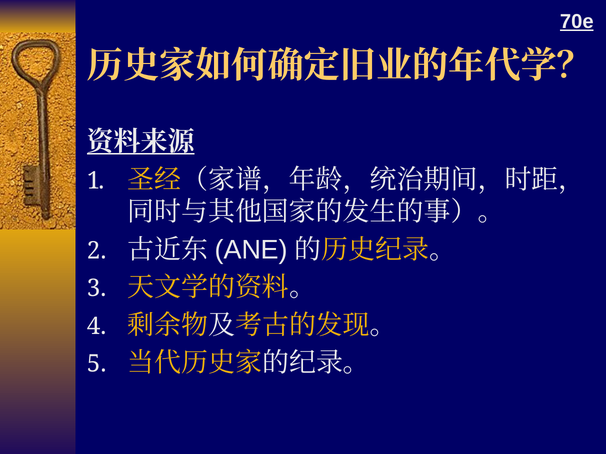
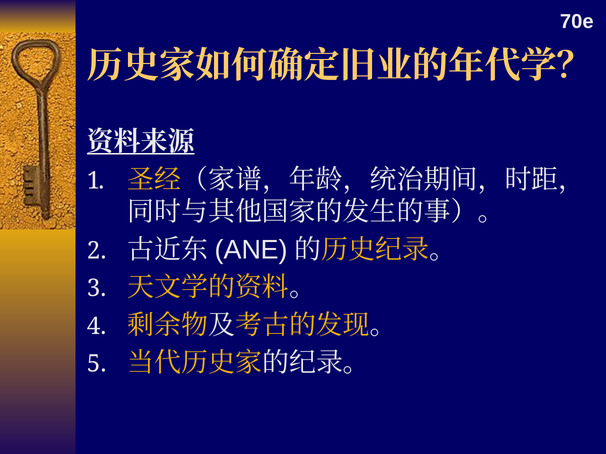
70e underline: present -> none (577, 22)
